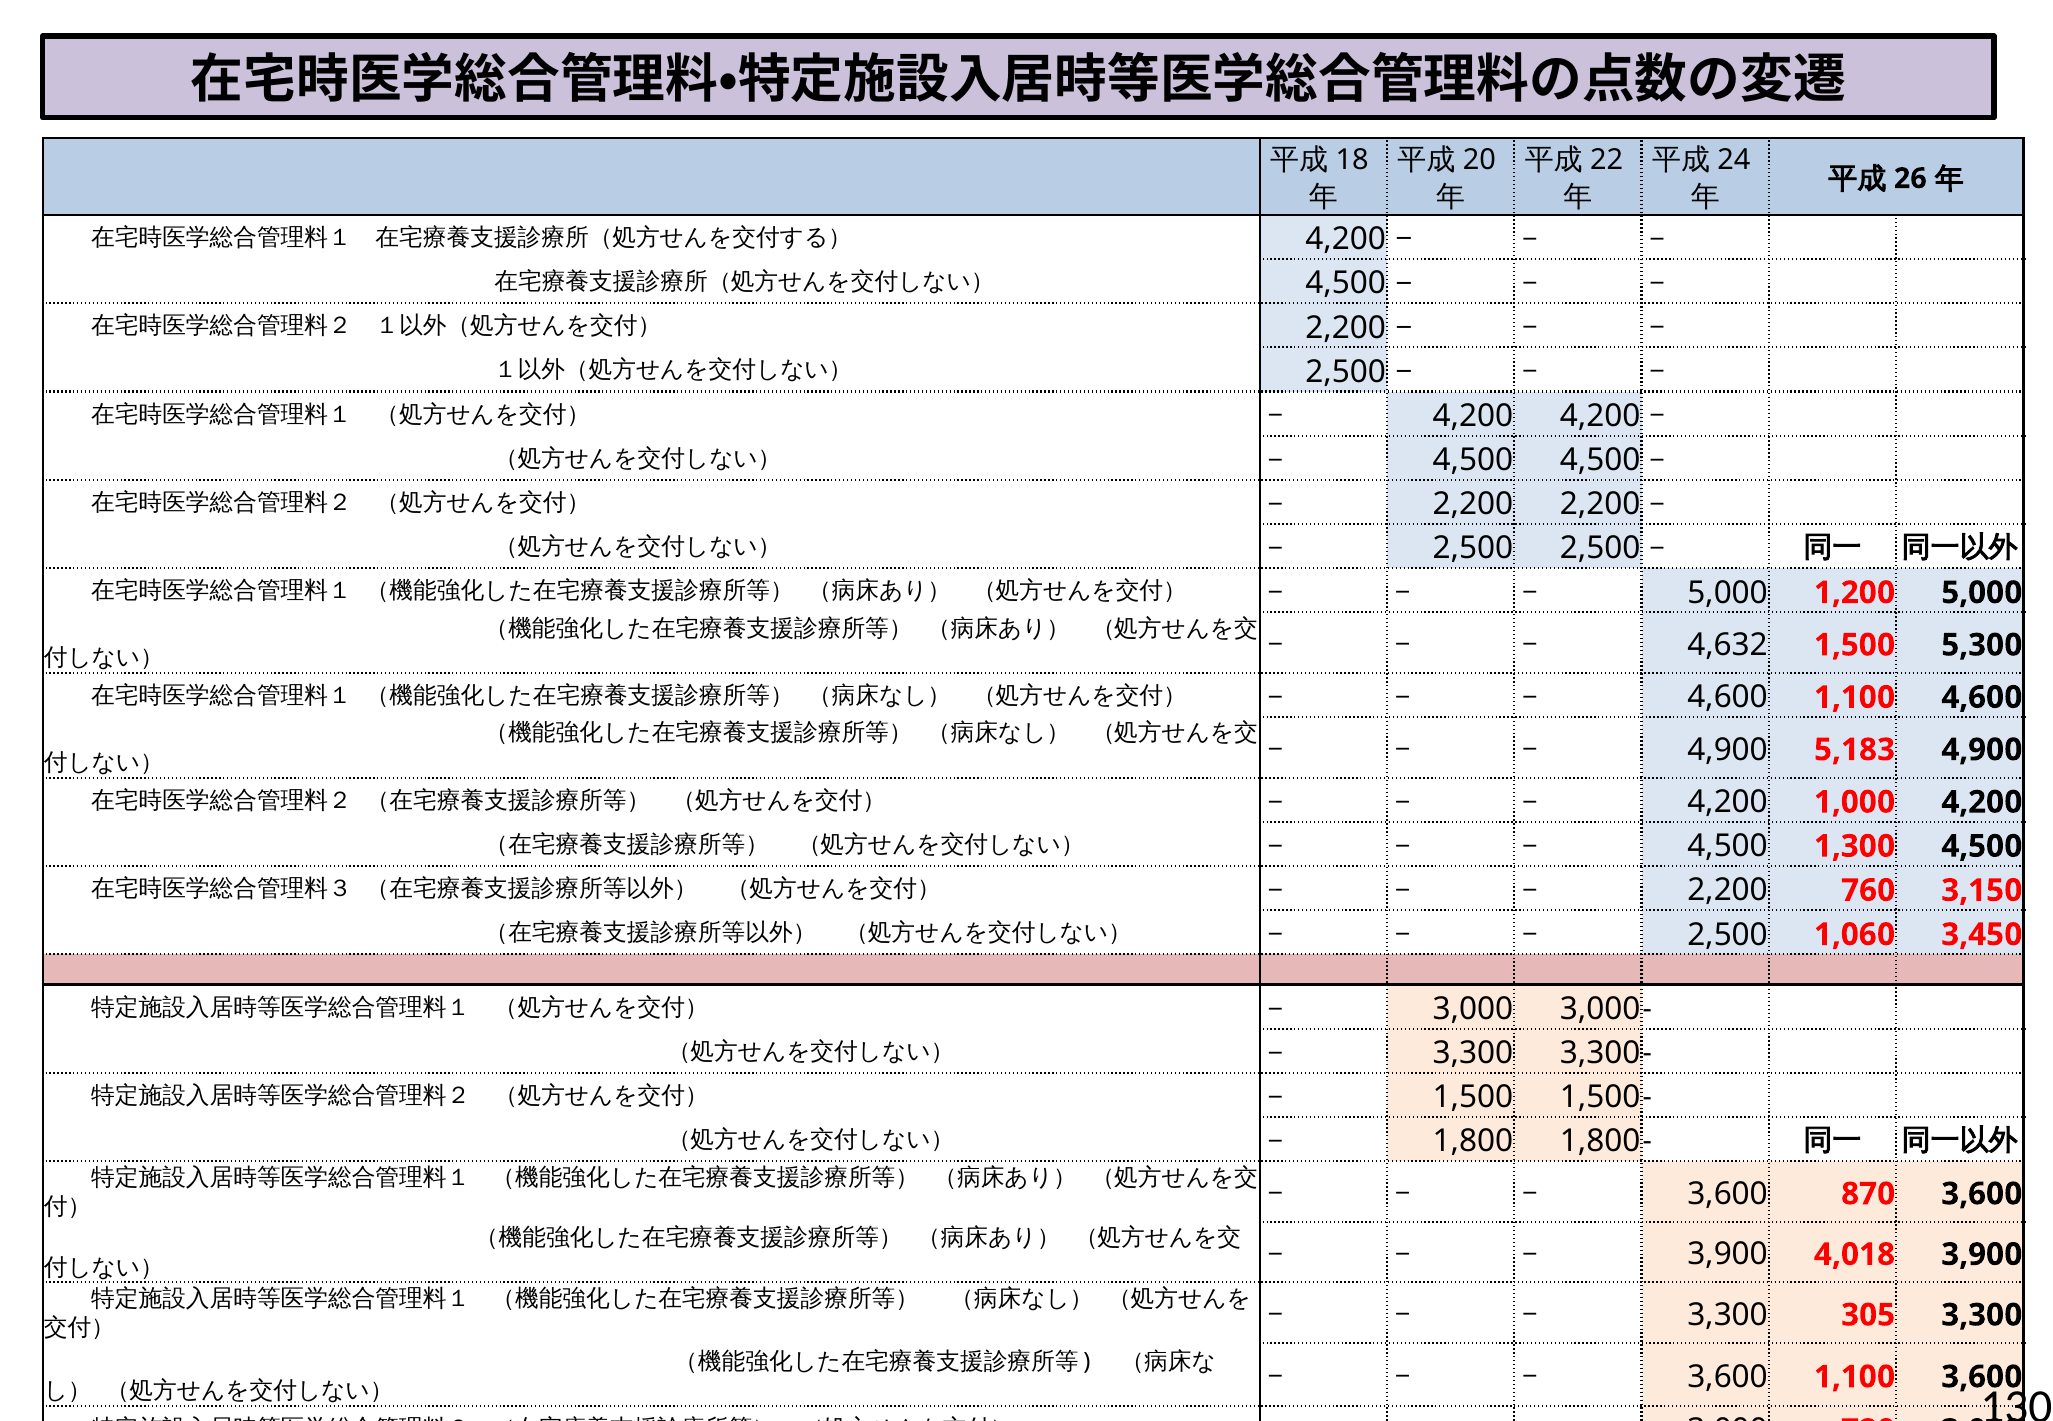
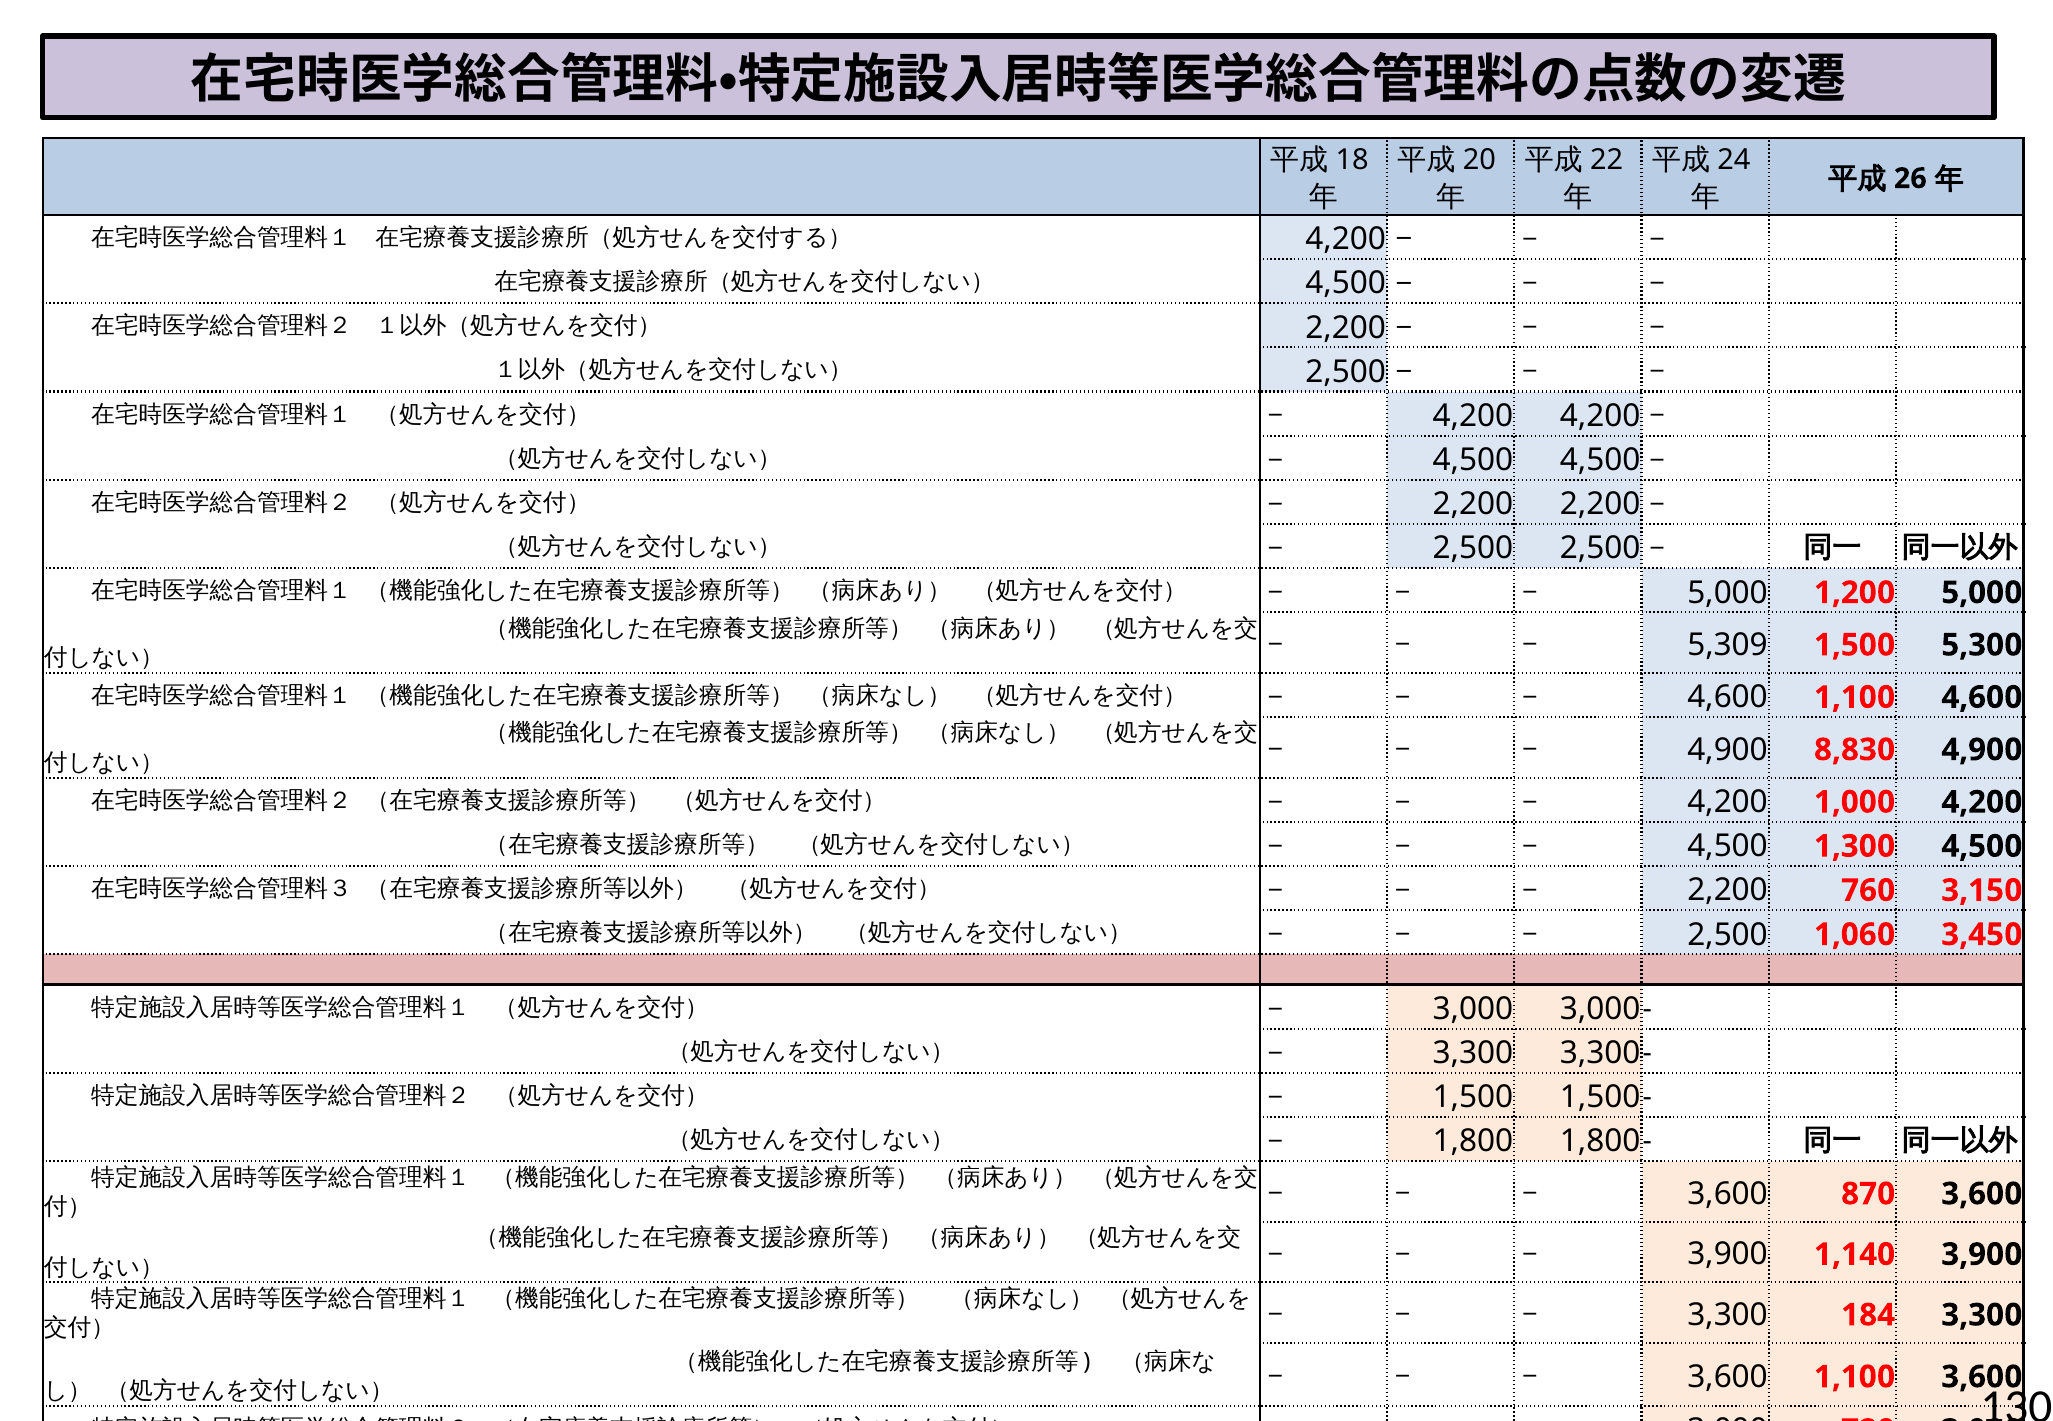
4,632: 4,632 -> 5,309 (1728, 645)
5,183: 5,183 -> 8,830 (1855, 750)
4,018: 4,018 -> 1,140 (1855, 1255)
305: 305 -> 184 (1868, 1315)
